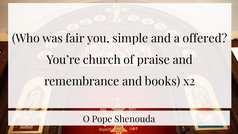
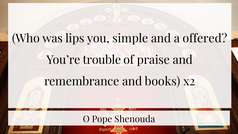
fair: fair -> lips (75, 39)
church: church -> trouble (102, 60)
